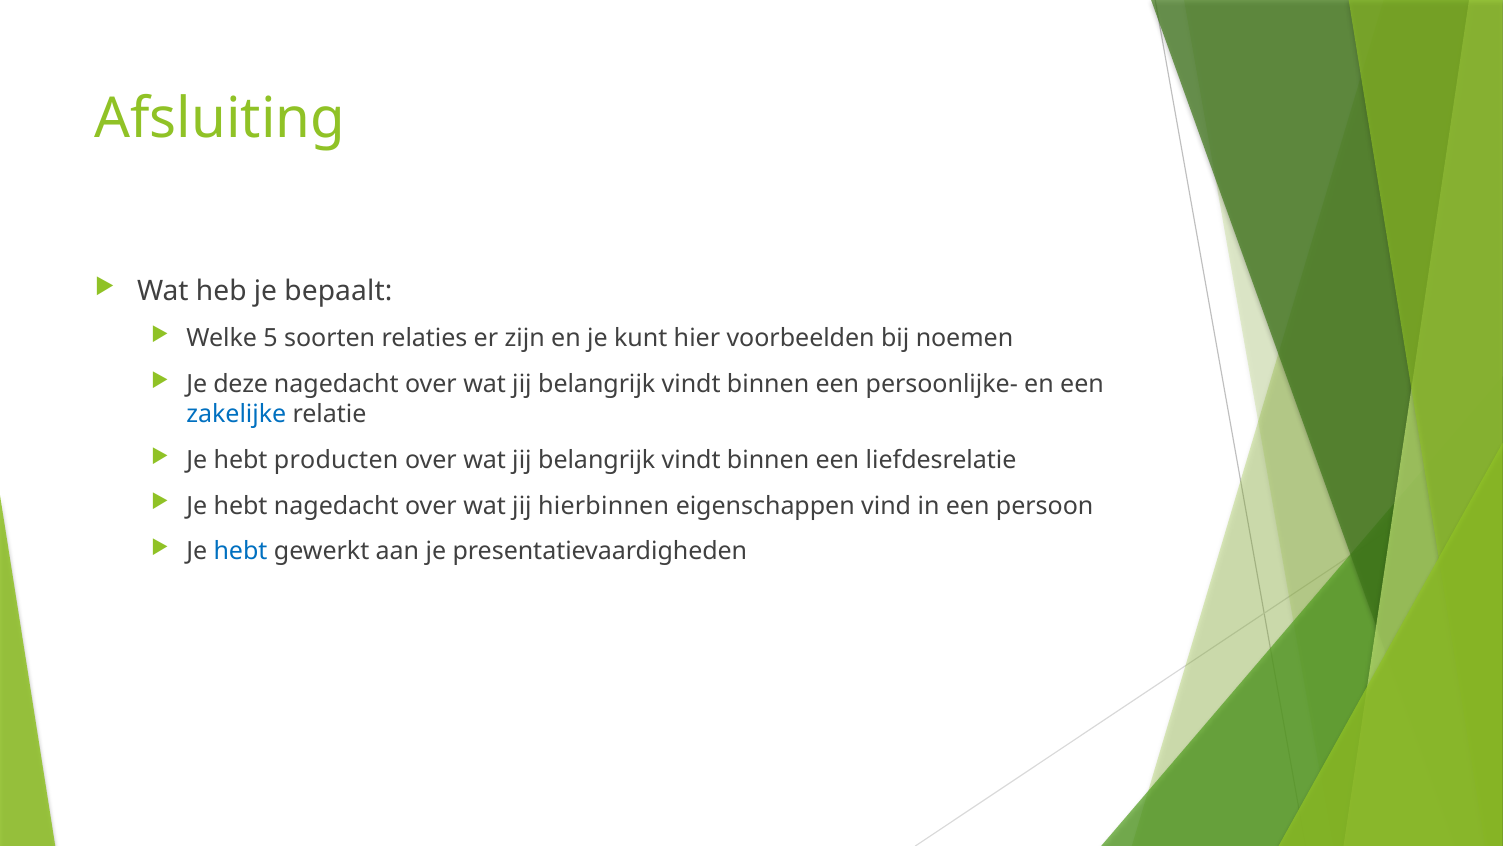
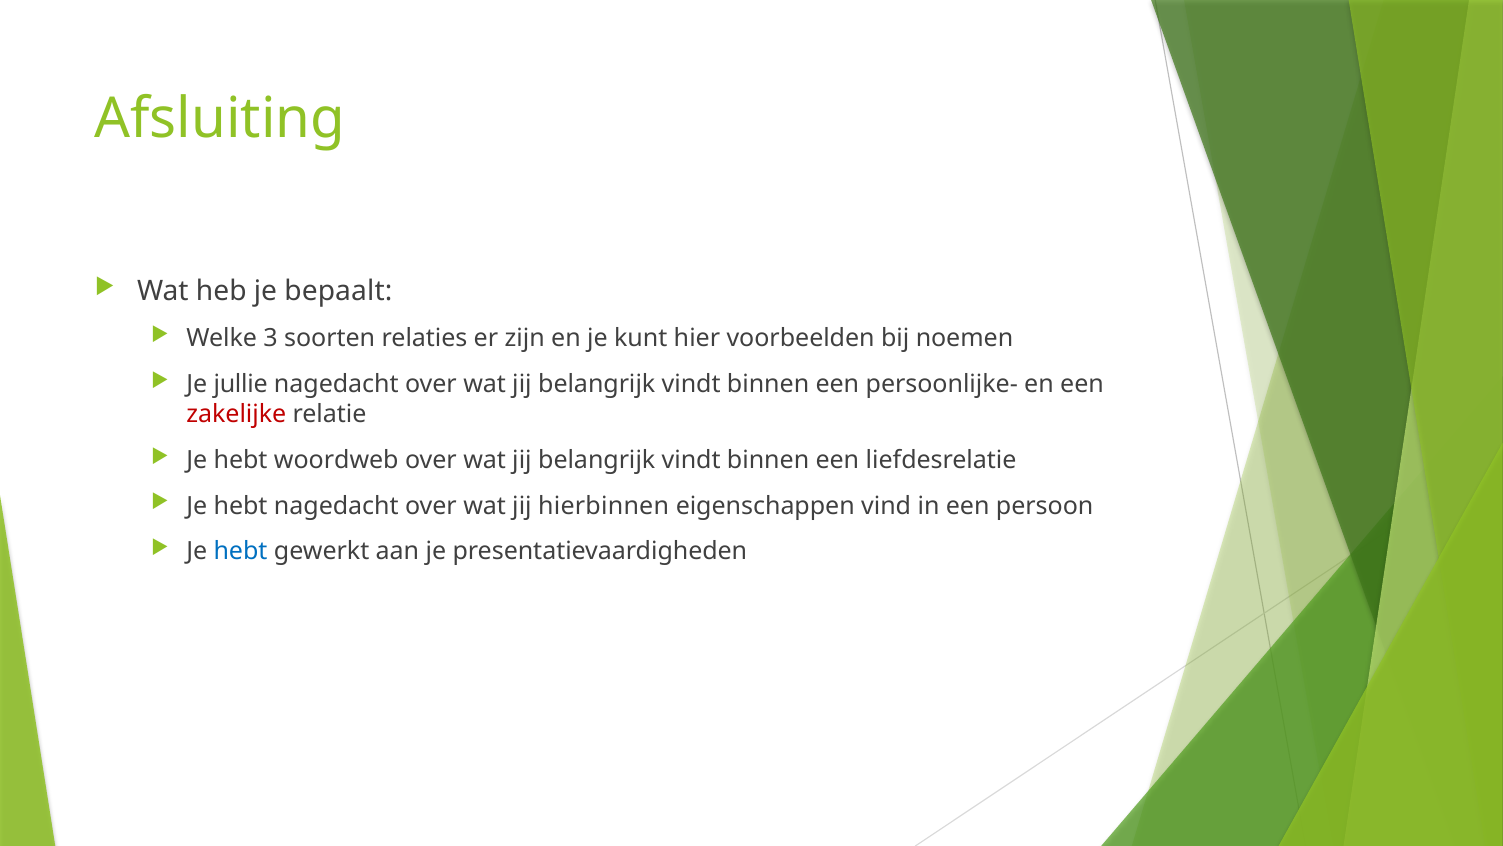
5: 5 -> 3 (270, 338)
deze: deze -> jullie (241, 384)
zakelijke colour: blue -> red (236, 414)
producten: producten -> woordweb (336, 460)
